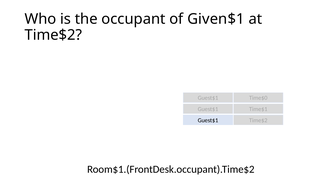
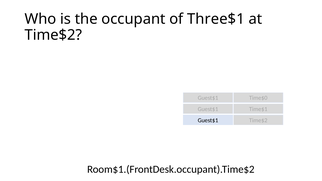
Given$1: Given$1 -> Three$1 (216, 19)
